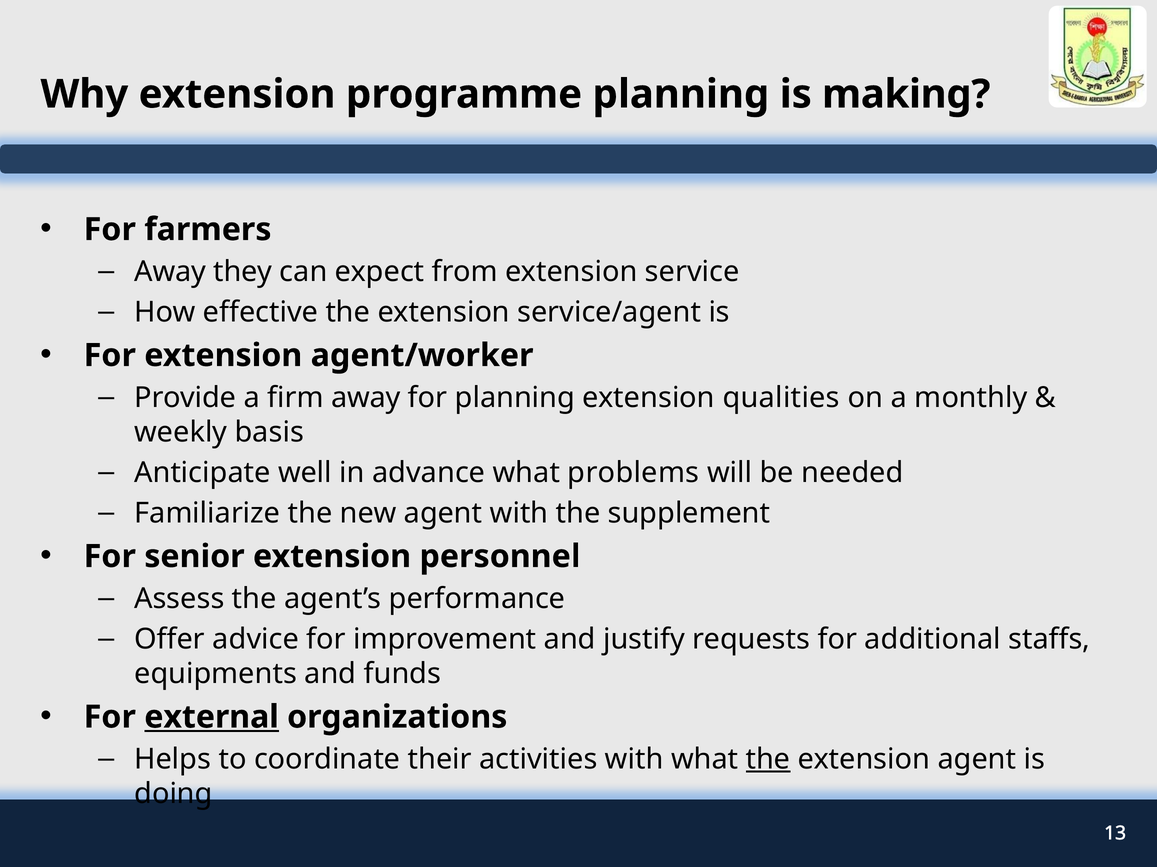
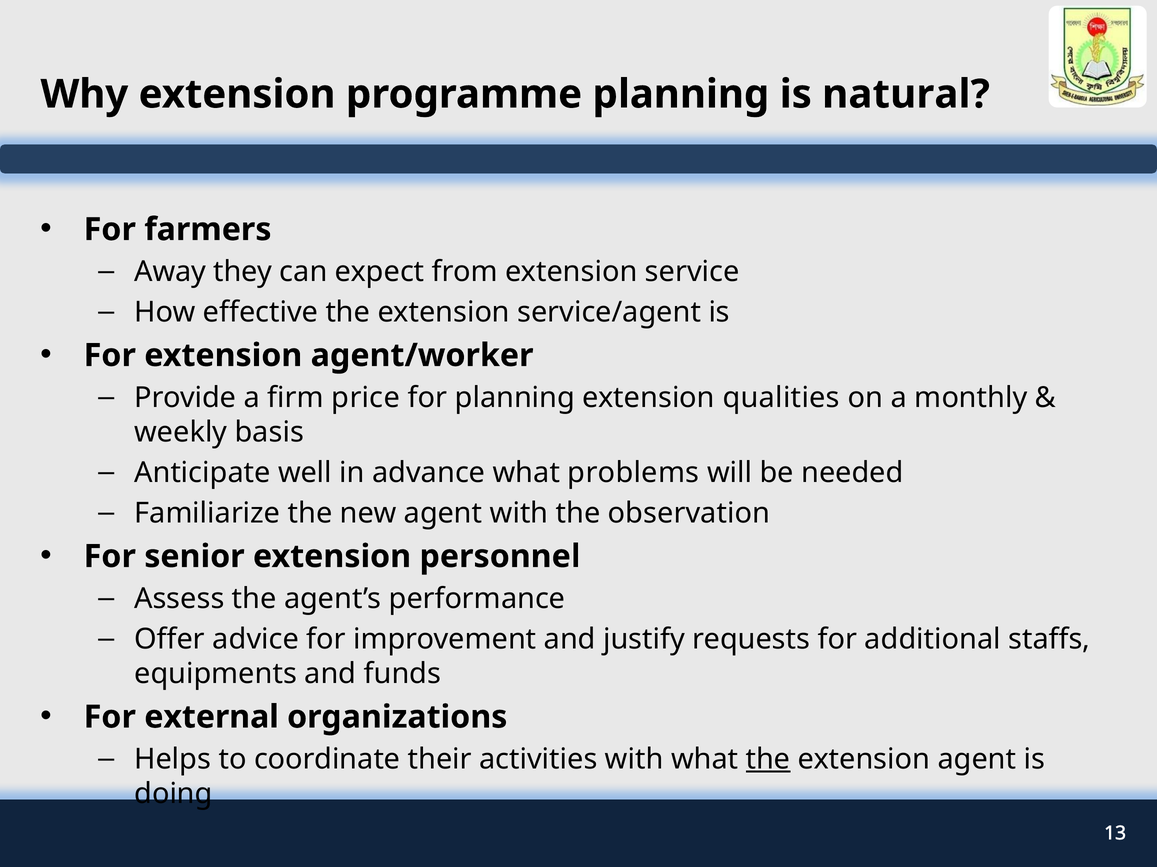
making: making -> natural (906, 94)
firm away: away -> price (366, 398)
supplement: supplement -> observation (689, 514)
external underline: present -> none (212, 718)
